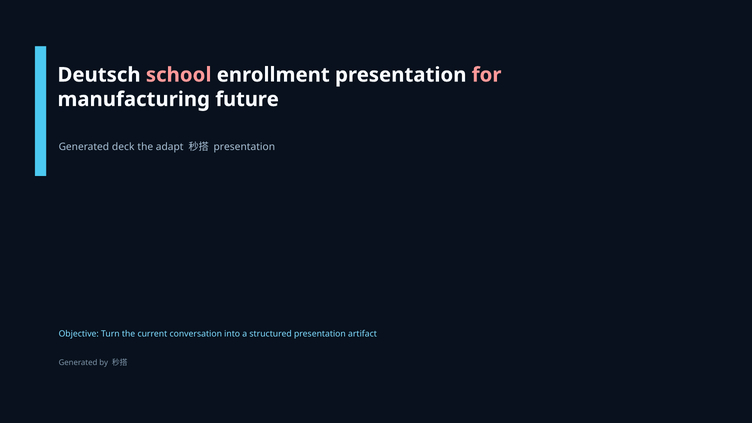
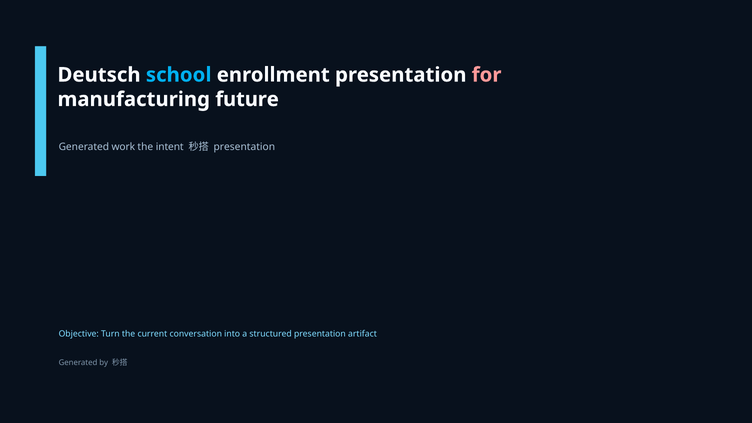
school colour: pink -> light blue (179, 75)
deck: deck -> work (123, 147)
adapt: adapt -> intent (170, 147)
